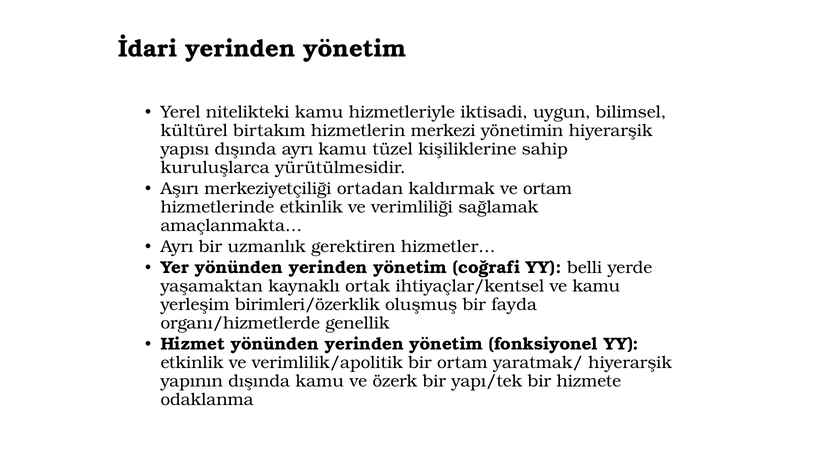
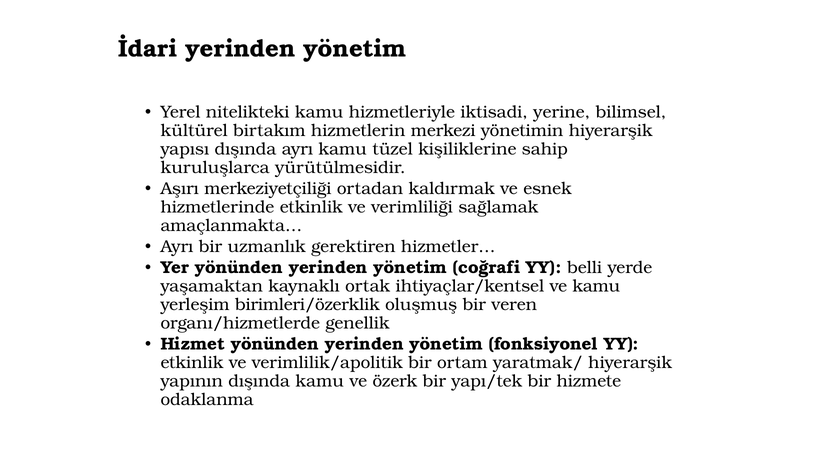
uygun: uygun -> yerine (562, 112)
ve ortam: ortam -> esnek (547, 189)
fayda: fayda -> veren (514, 305)
